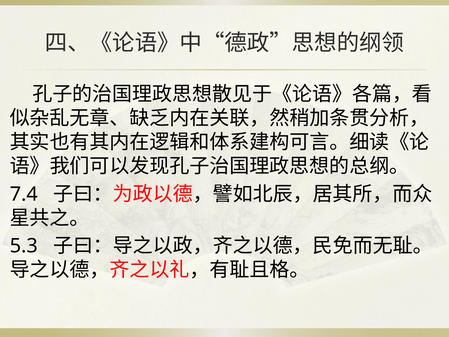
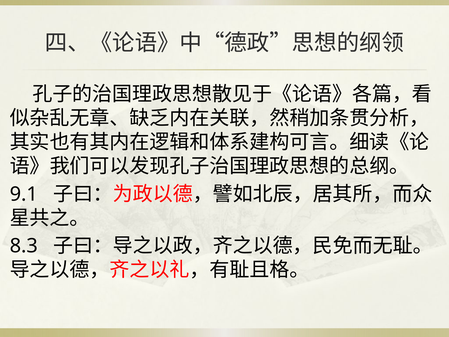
7.4: 7.4 -> 9.1 (24, 194)
5.3: 5.3 -> 8.3 (24, 246)
